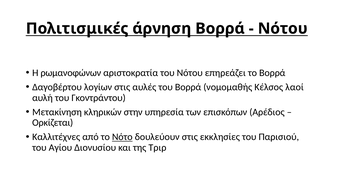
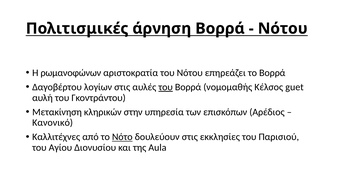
του underline: none -> present (166, 87)
λαοί: λαοί -> guet (294, 87)
Ορκίζεται: Ορκίζεται -> Κανονικό (53, 123)
Τριρ: Τριρ -> Aula (157, 147)
